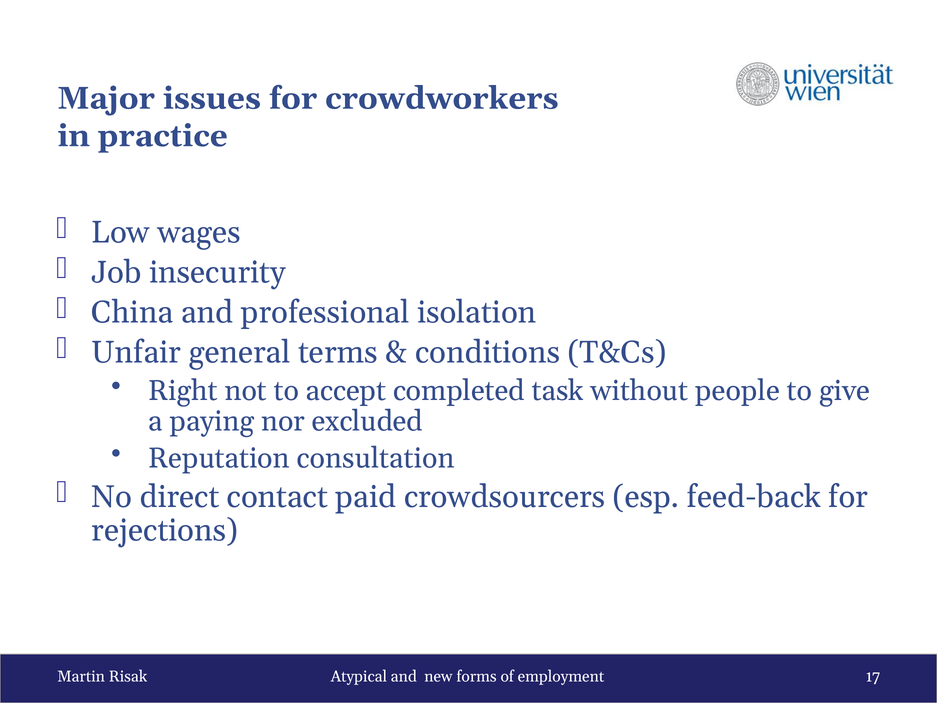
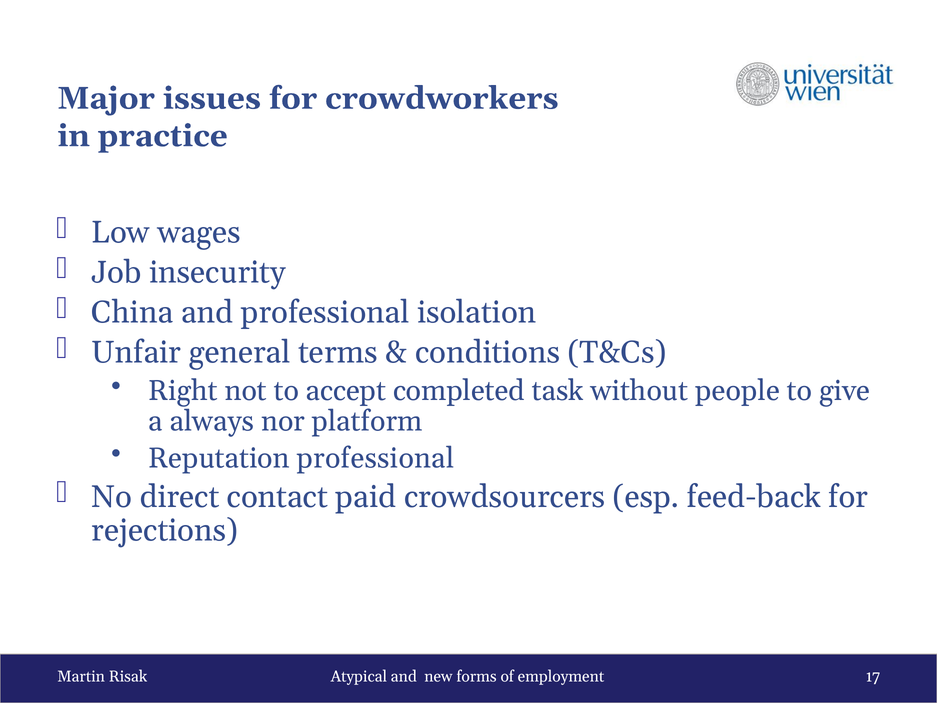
paying: paying -> always (212, 421)
excluded: excluded -> platform (367, 421)
Reputation consultation: consultation -> professional (375, 458)
